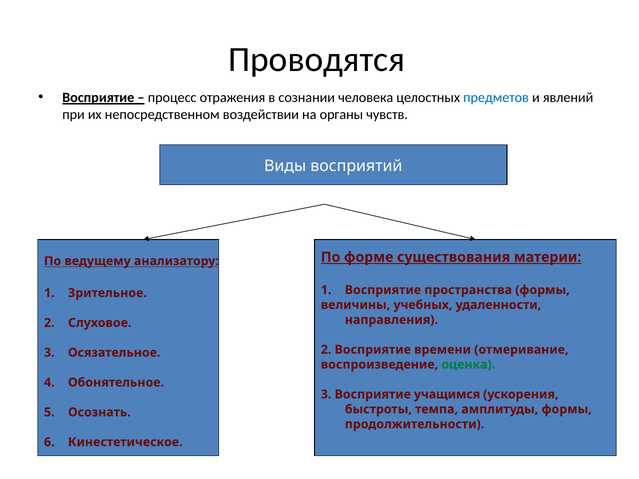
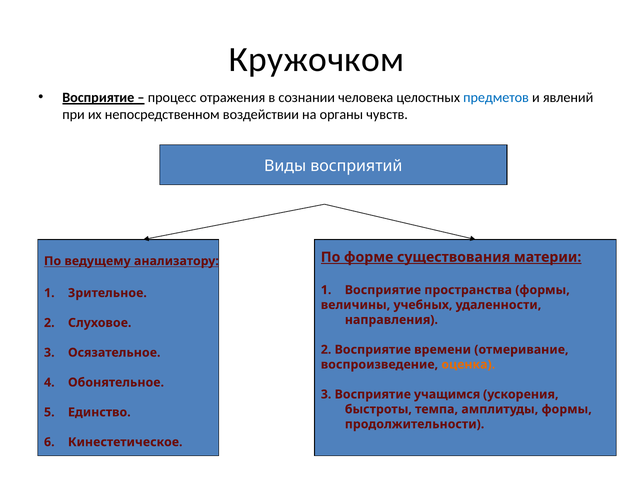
Проводятся: Проводятся -> Кружочком (316, 59)
оценка colour: green -> orange (468, 365)
Осознать: Осознать -> Единство (99, 412)
